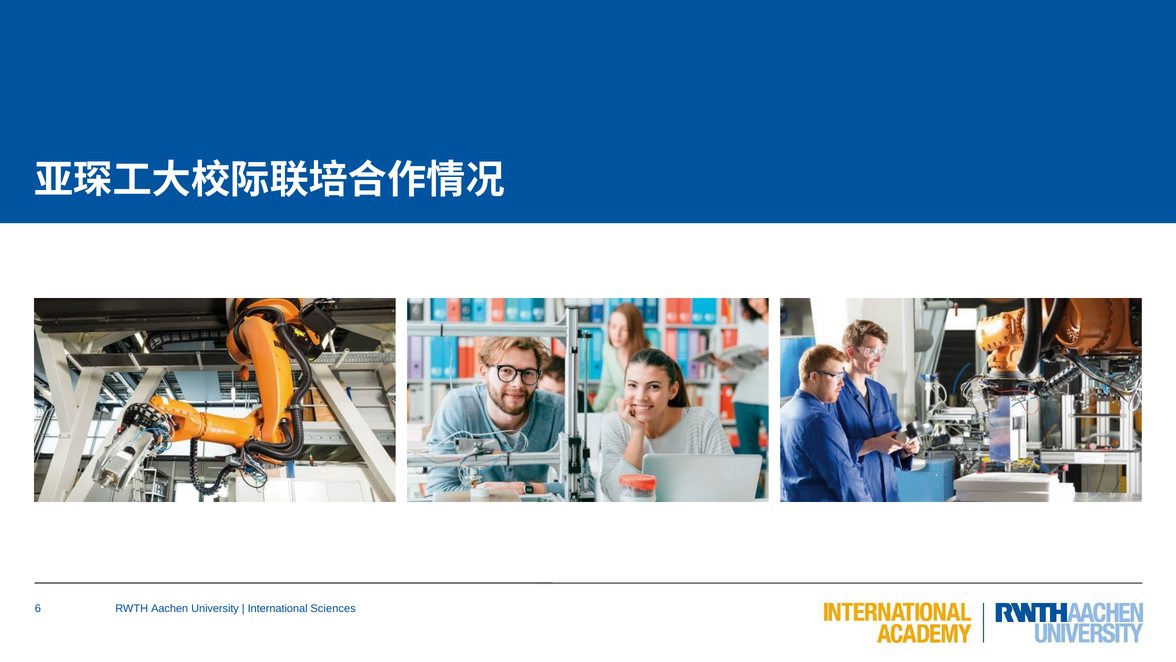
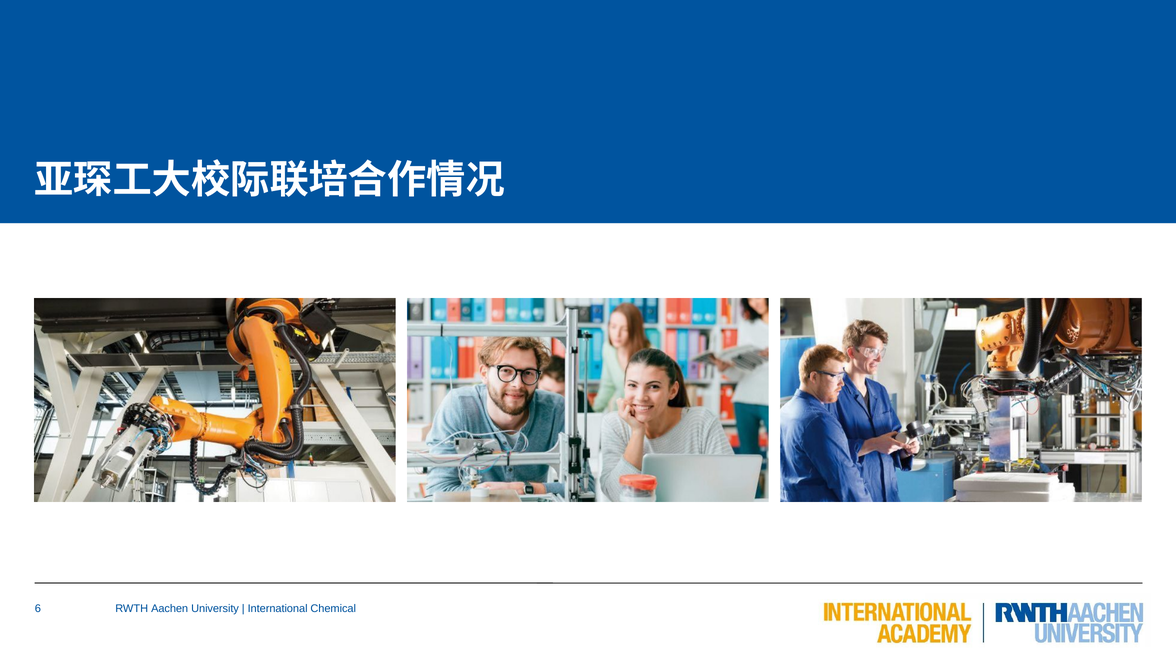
Sciences: Sciences -> Chemical (333, 608)
